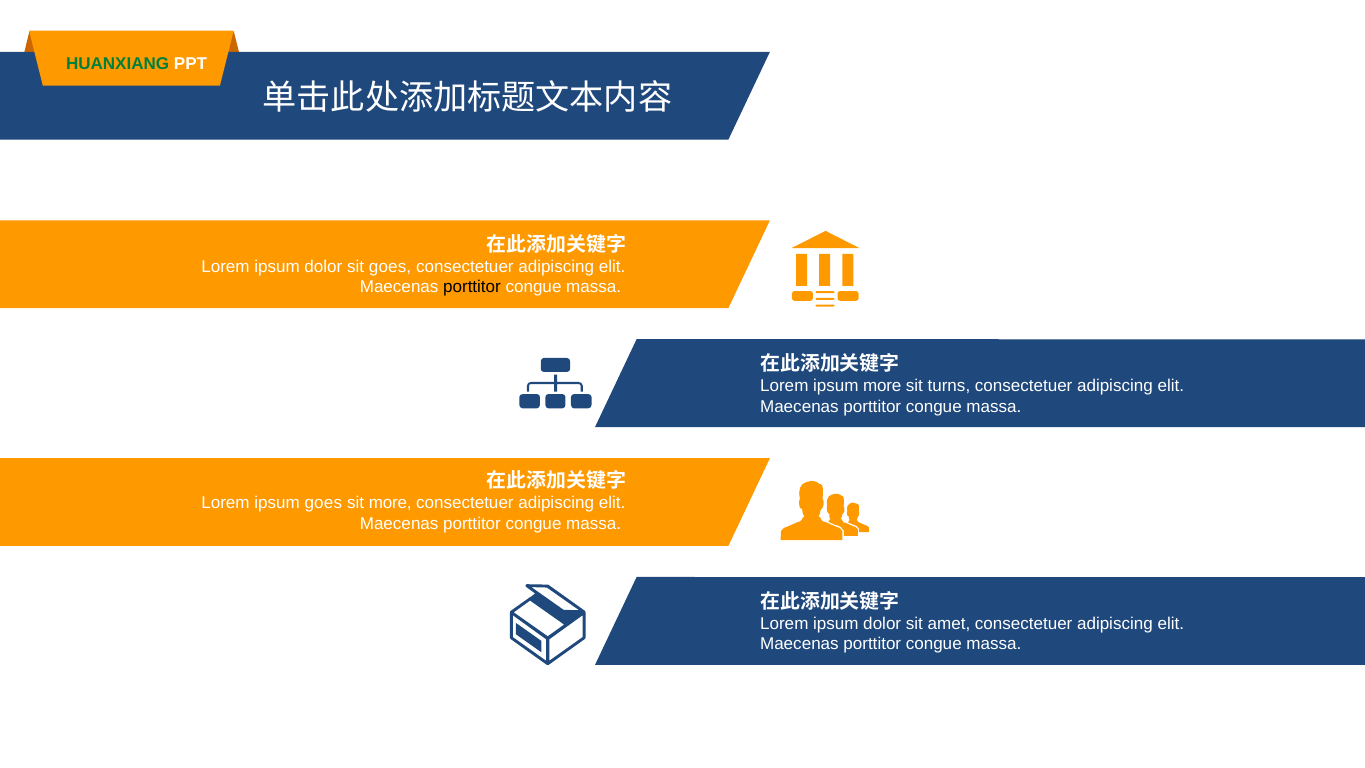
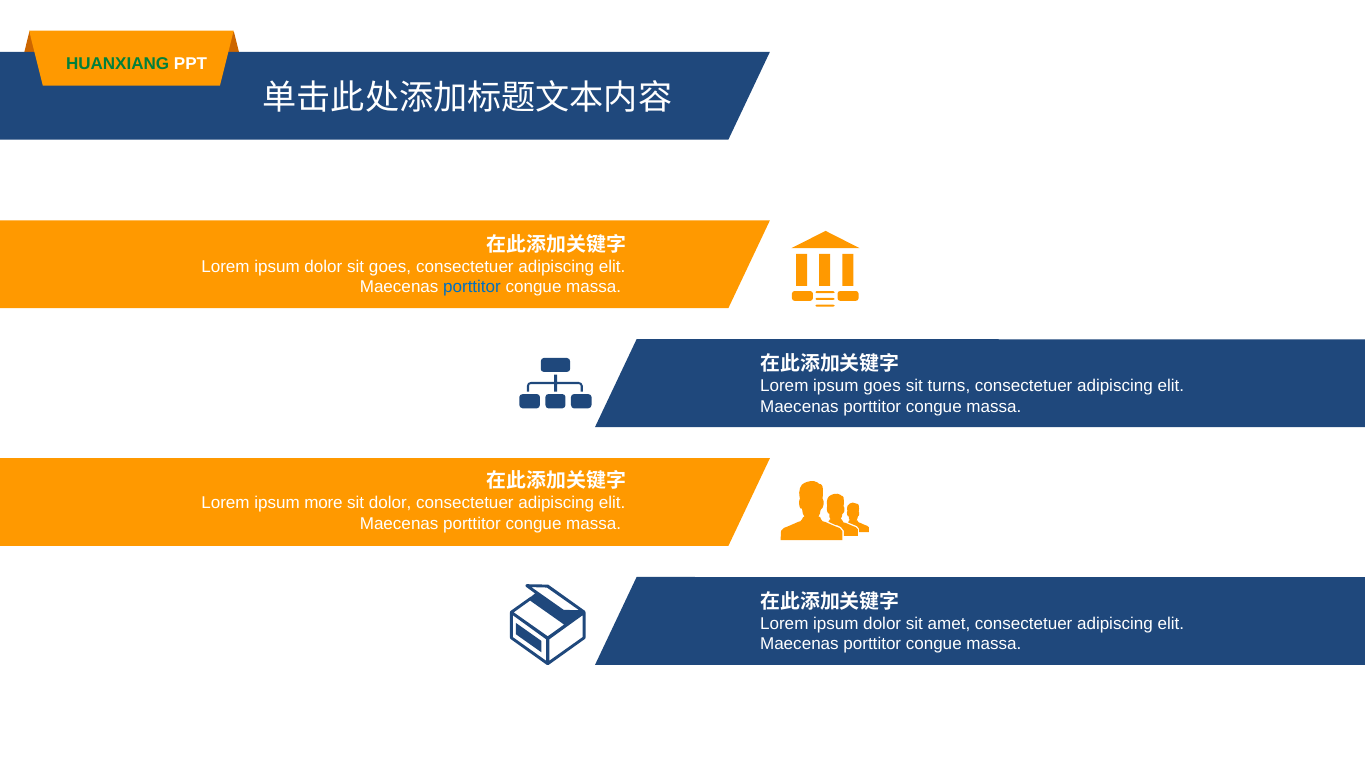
porttitor colour: black -> blue (472, 287)
ipsum more: more -> goes (882, 386)
ipsum goes: goes -> more (323, 503)
sit more: more -> dolor (390, 503)
